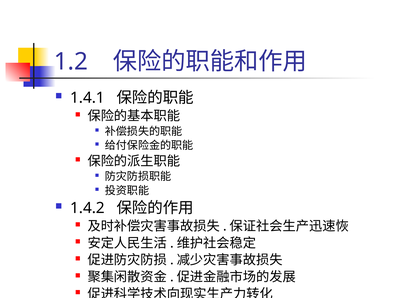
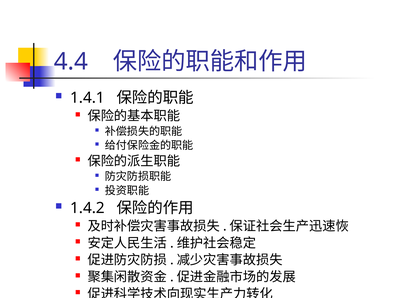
1.2: 1.2 -> 4.4 (71, 62)
